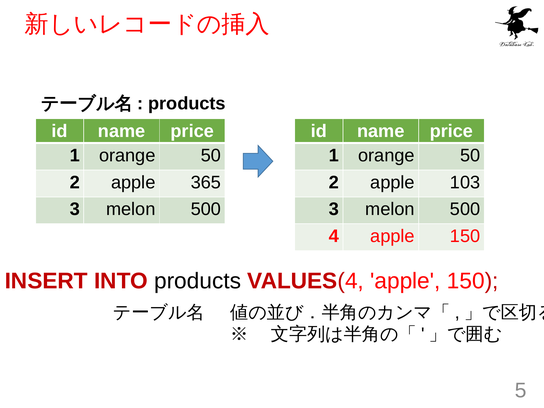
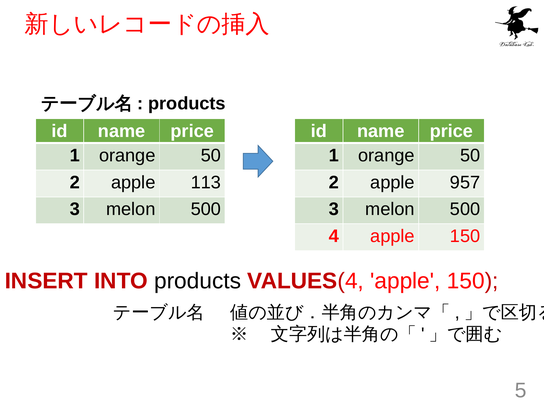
365: 365 -> 113 (206, 182)
103: 103 -> 957 (465, 182)
